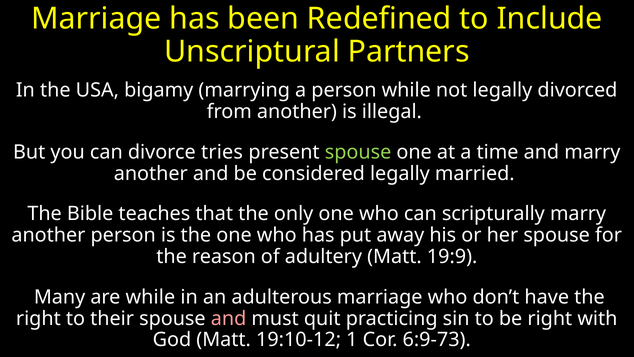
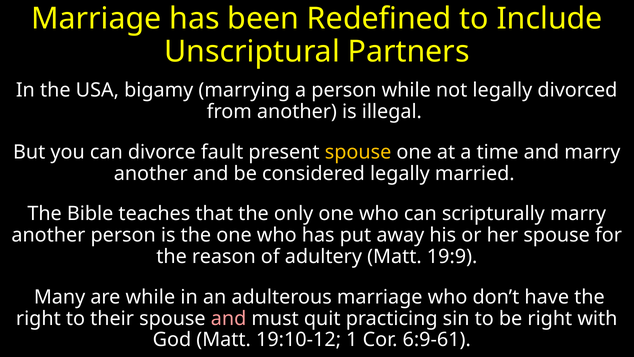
tries: tries -> fault (222, 152)
spouse colour: light green -> yellow (358, 152)
6:9-73: 6:9-73 -> 6:9-61 (437, 340)
